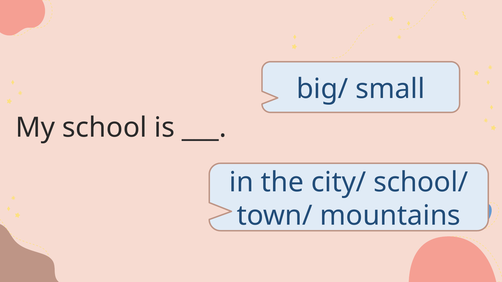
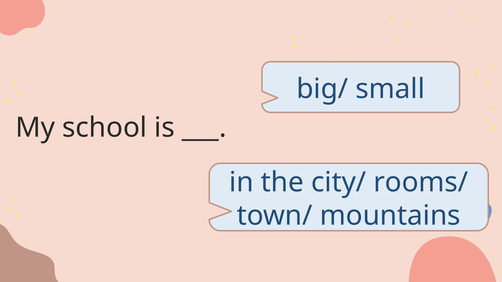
school/: school/ -> rooms/ (421, 182)
